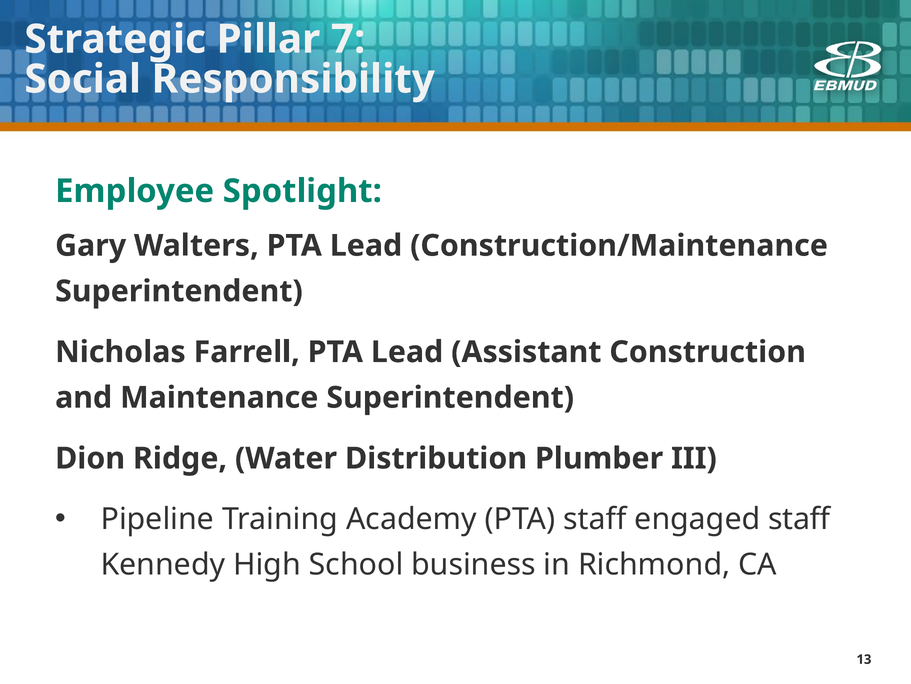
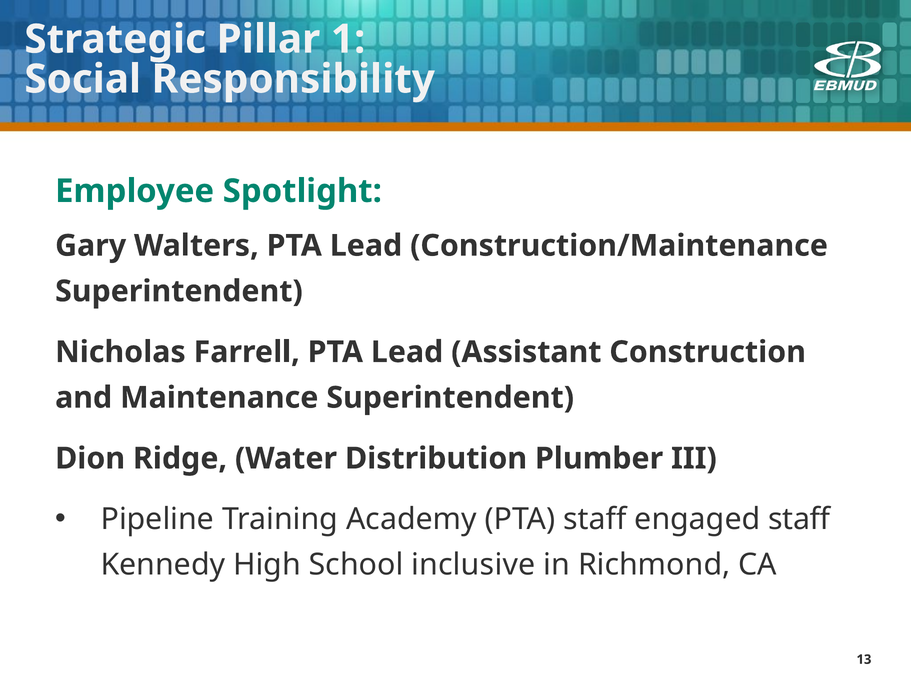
7: 7 -> 1 (348, 39)
business: business -> inclusive (473, 564)
